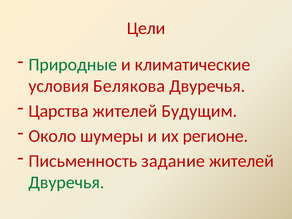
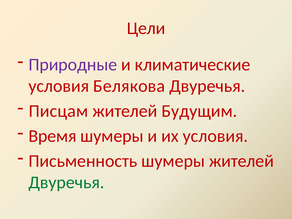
Природные colour: green -> purple (73, 65)
Царства: Царства -> Писцам (58, 111)
Около: Около -> Время (52, 136)
их регионе: регионе -> условия (215, 136)
Письменность задание: задание -> шумеры (173, 161)
